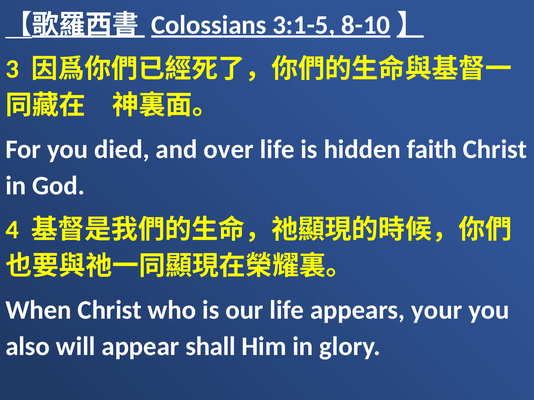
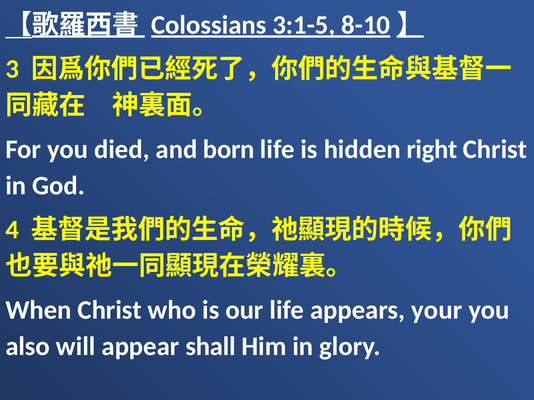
over: over -> born (229, 149)
faith: faith -> right (432, 149)
